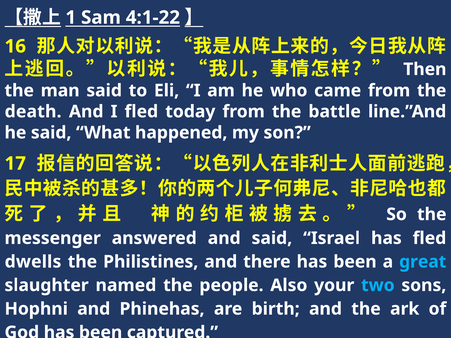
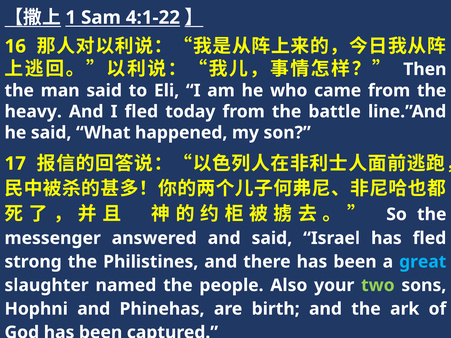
death: death -> heavy (33, 112)
dwells: dwells -> strong (33, 262)
two colour: light blue -> light green (378, 285)
